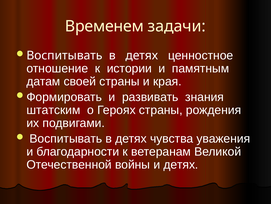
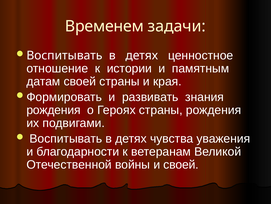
штатским: штатским -> рождения (54, 110)
и детях: детях -> своей (181, 164)
